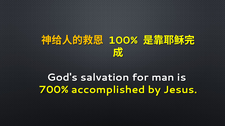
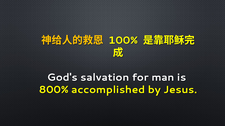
700%: 700% -> 800% (54, 90)
